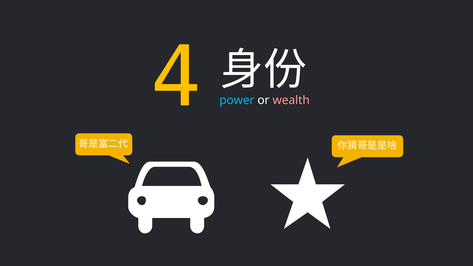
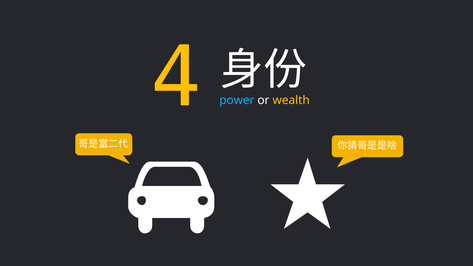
wealth colour: pink -> yellow (291, 100)
